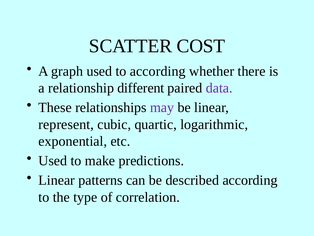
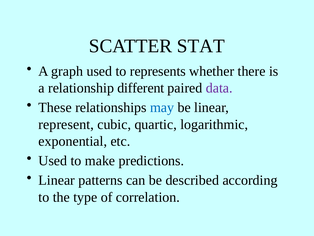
COST: COST -> STAT (201, 46)
to according: according -> represents (158, 71)
may colour: purple -> blue (162, 107)
